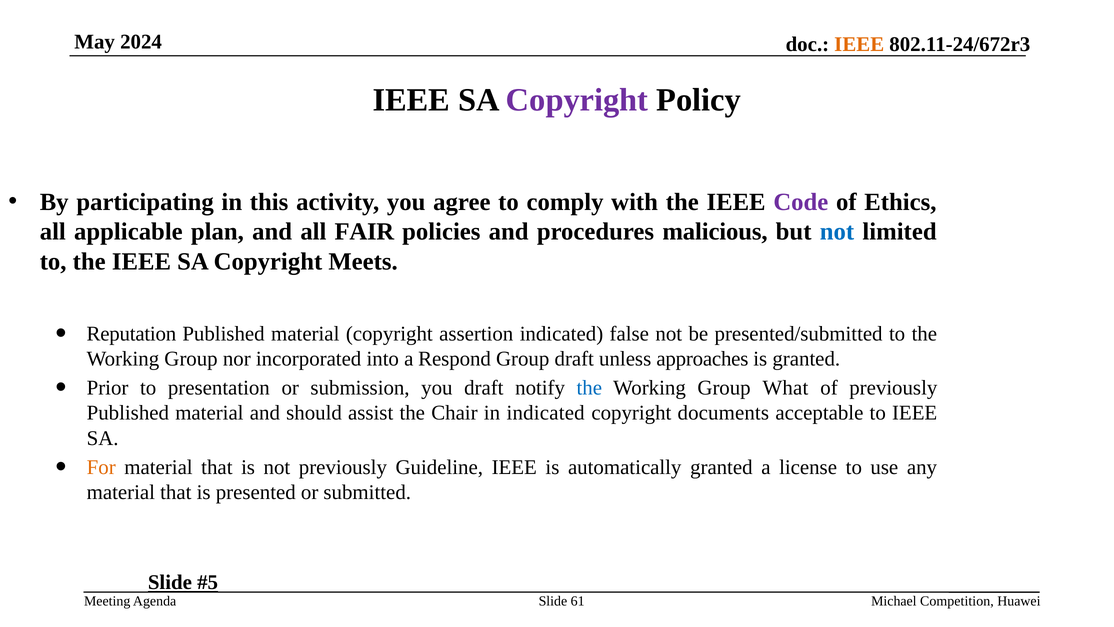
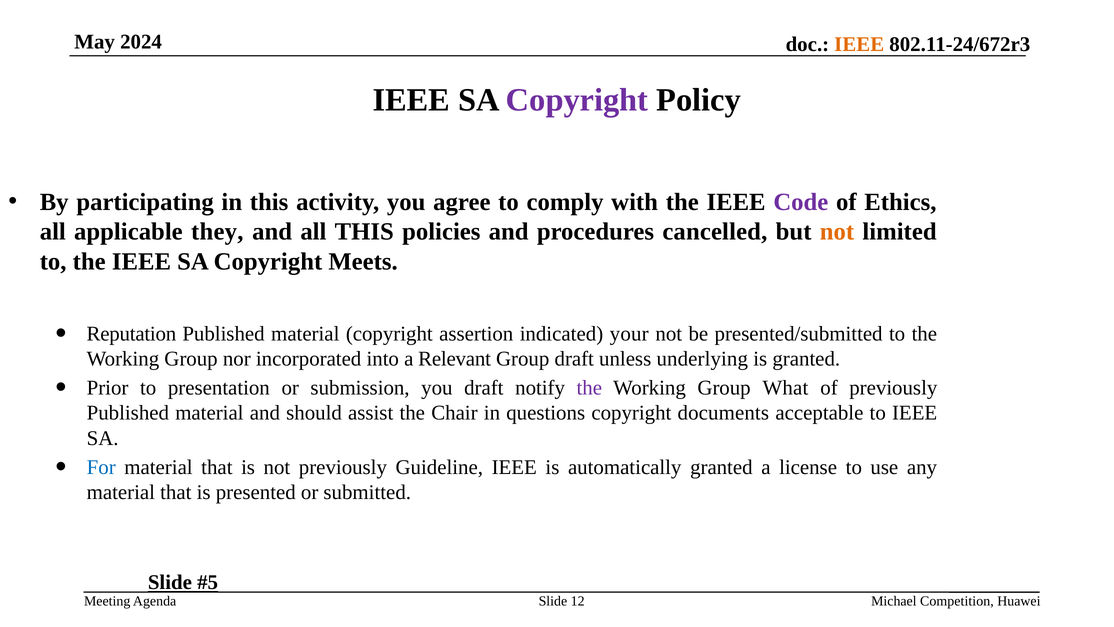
plan: plan -> they (217, 232)
all FAIR: FAIR -> THIS (364, 232)
malicious: malicious -> cancelled (715, 232)
not colour: blue -> orange (837, 232)
false: false -> your (629, 333)
Respond: Respond -> Relevant (455, 359)
approaches: approaches -> underlying (702, 359)
the colour: blue -> purple (589, 388)
in indicated: indicated -> questions (546, 413)
For colour: orange -> blue (101, 467)
61: 61 -> 12 (578, 601)
